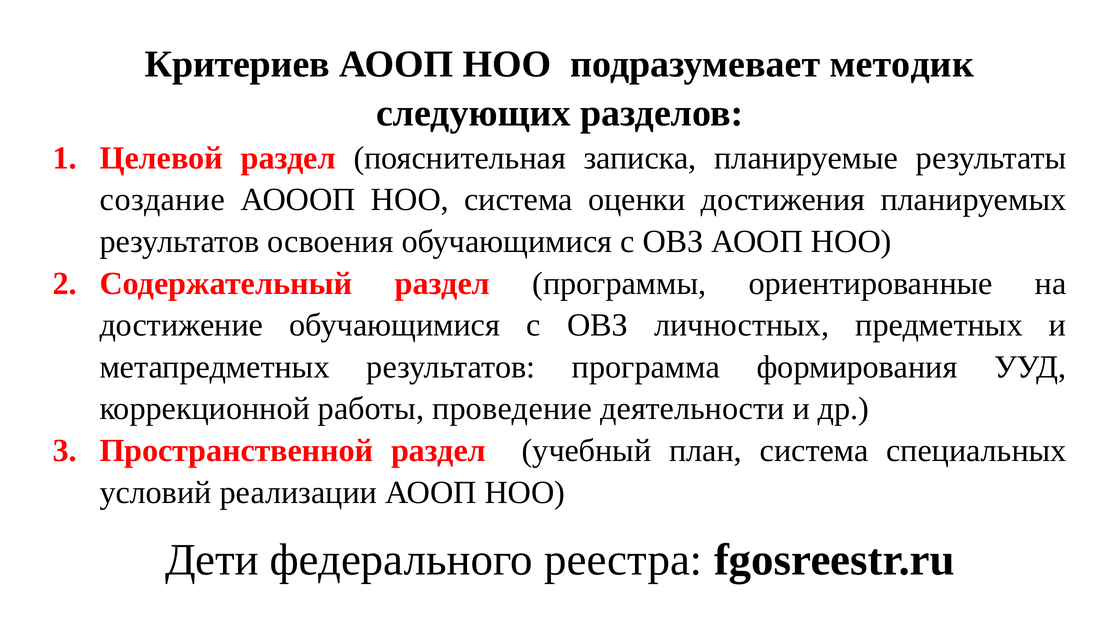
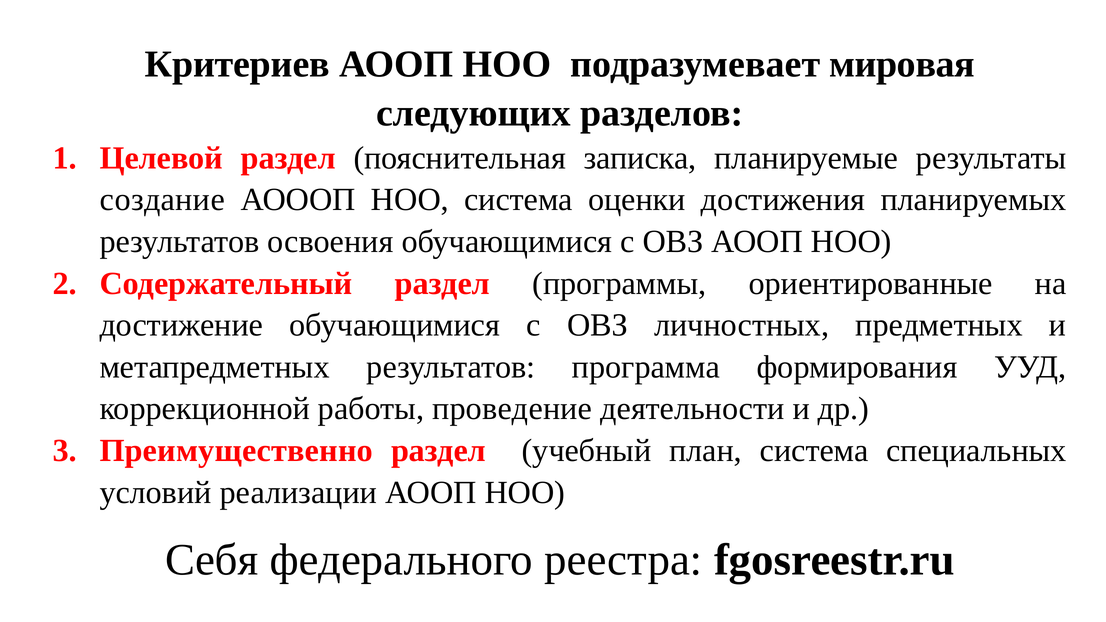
методик: методик -> мировая (902, 64)
Пространственной: Пространственной -> Преимущественно (236, 451)
Дети: Дети -> Себя (212, 560)
